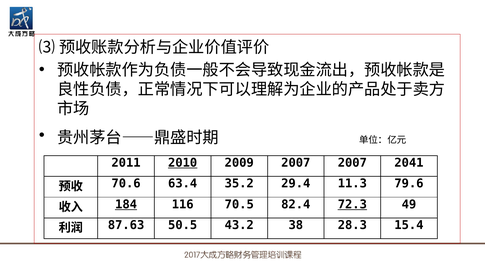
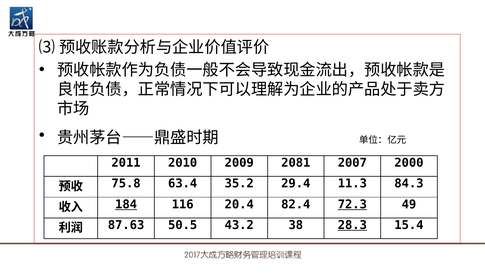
2010 underline: present -> none (183, 163)
2009 2007: 2007 -> 2081 (296, 163)
2041: 2041 -> 2000 (409, 163)
70.6: 70.6 -> 75.8 (126, 183)
79.6: 79.6 -> 84.3 (409, 183)
70.5: 70.5 -> 20.4 (239, 204)
28.3 underline: none -> present (352, 225)
